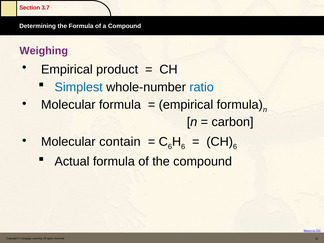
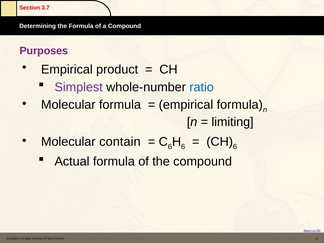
Weighing: Weighing -> Purposes (44, 51)
Simplest colour: blue -> purple (79, 87)
carbon: carbon -> limiting (233, 122)
